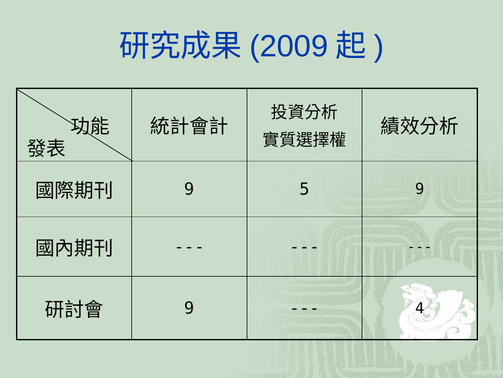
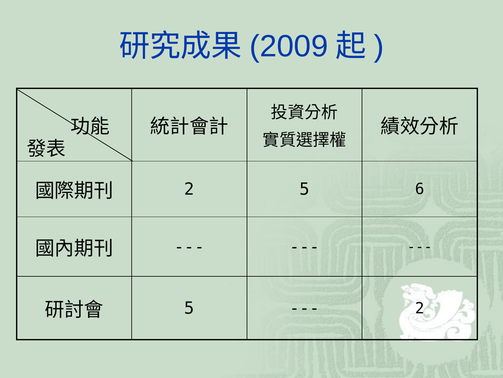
9: 9 -> 2 (189, 189)
5 9: 9 -> 6 (420, 189)
9: 9 -> 5 (189, 308)
4: 4 -> 2 (420, 308)
